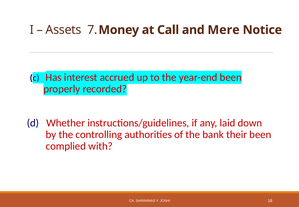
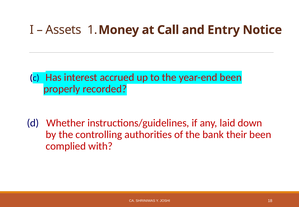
7: 7 -> 1 (92, 30)
Mere: Mere -> Entry (224, 30)
